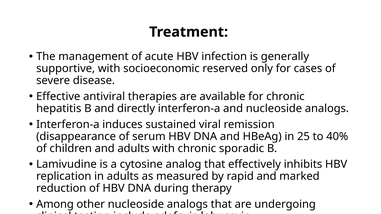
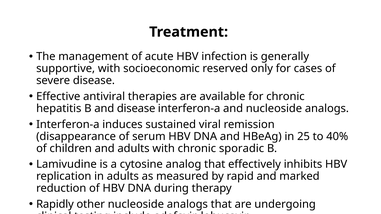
and directly: directly -> disease (136, 109)
Among: Among -> Rapidly (55, 205)
